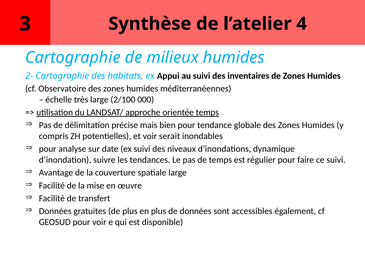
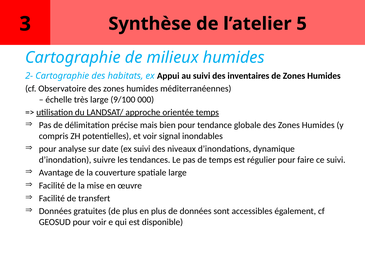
4: 4 -> 5 (302, 24)
2/100: 2/100 -> 9/100 (123, 100)
serait: serait -> signal (170, 136)
